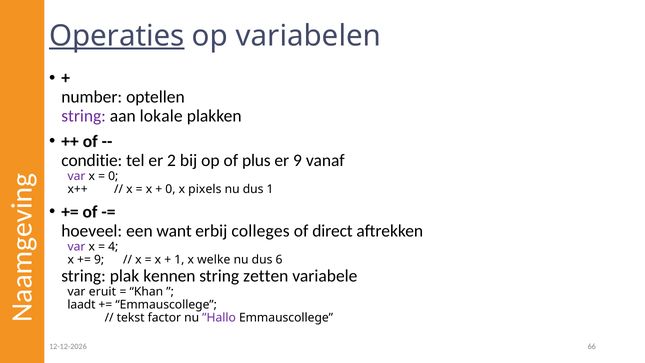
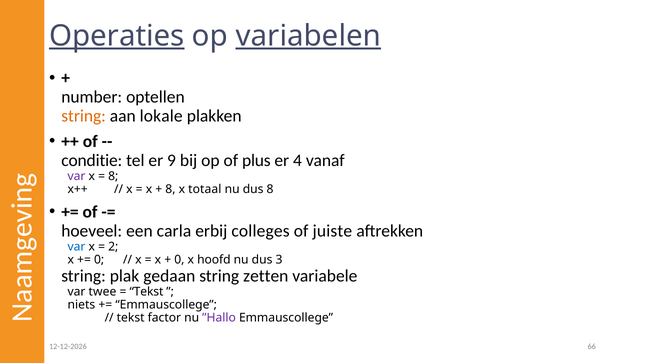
variabelen underline: none -> present (308, 36)
string colour: purple -> orange (84, 116)
2: 2 -> 9 (172, 160)
er 9: 9 -> 4 (297, 160)
0: 0 -> 8 (113, 176)
0: 0 -> 8 (170, 189)
pixels: pixels -> totaal (205, 189)
dus 1: 1 -> 8 (270, 189)
want: want -> carla (174, 231)
direct: direct -> juiste (332, 231)
var colour: purple -> blue (77, 247)
4: 4 -> 2 (113, 247)
9: 9 -> 0 (99, 260)
1: 1 -> 0 (179, 260)
welke: welke -> hoofd (214, 260)
6: 6 -> 3 (279, 260)
kennen: kennen -> gedaan (169, 276)
eruit: eruit -> twee (102, 292)
Khan: Khan -> Tekst (146, 292)
laadt: laadt -> niets (81, 305)
